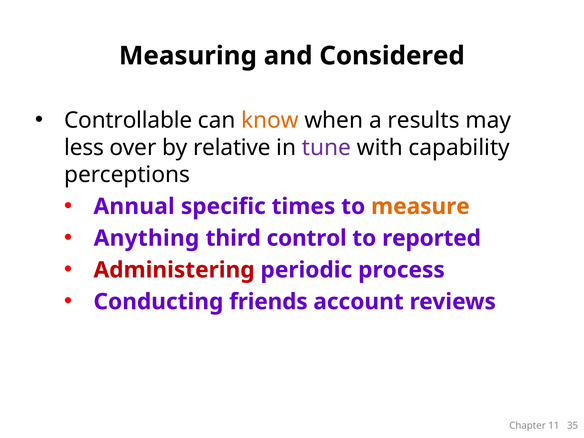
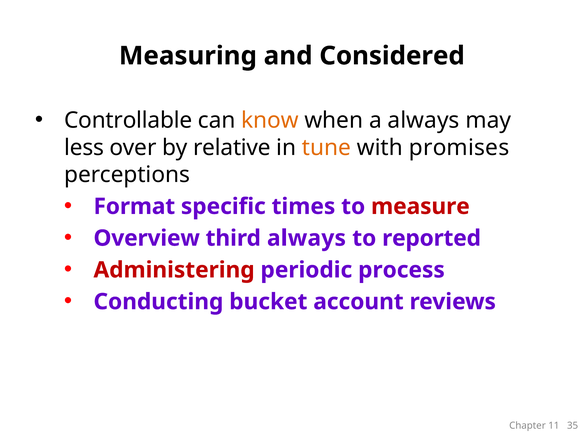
a results: results -> always (424, 120)
tune colour: purple -> orange (327, 148)
capability: capability -> promises (459, 148)
Annual: Annual -> Format (134, 206)
measure colour: orange -> red (420, 206)
Anything: Anything -> Overview (147, 238)
third control: control -> always (306, 238)
friends: friends -> bucket (268, 302)
